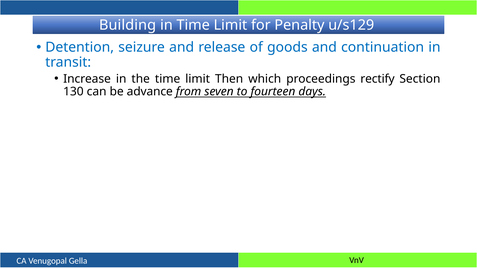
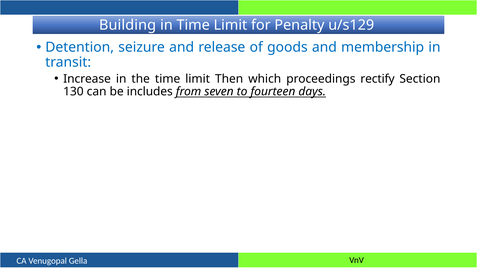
continuation: continuation -> membership (383, 47)
advance: advance -> includes (150, 92)
